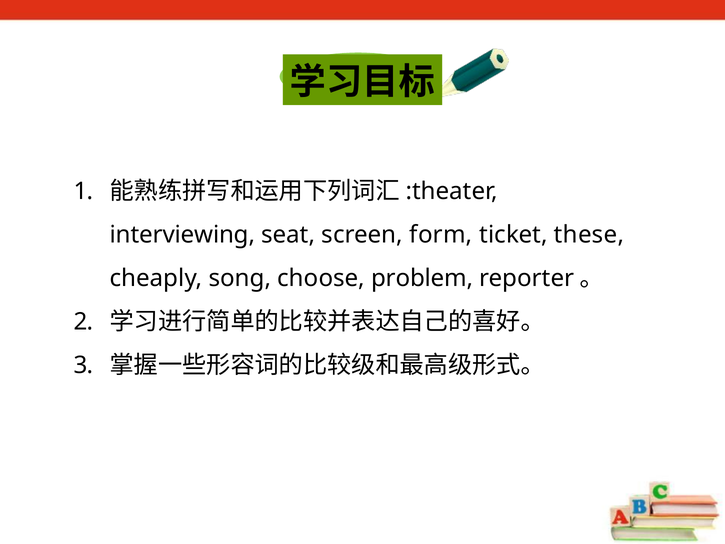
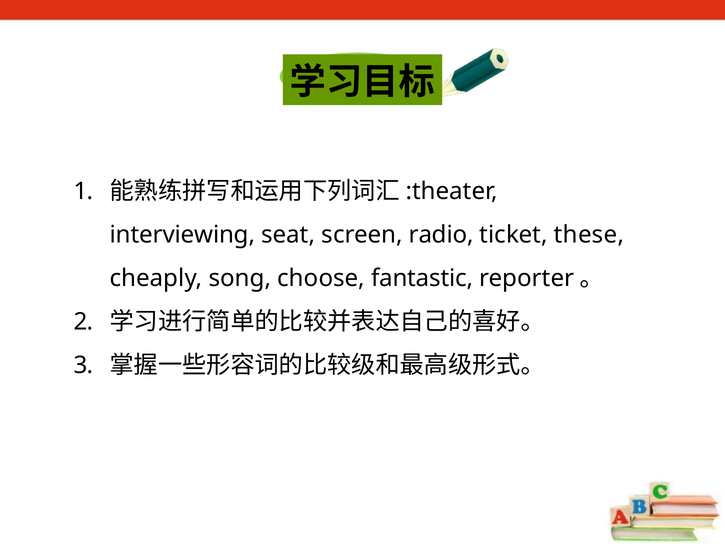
form: form -> radio (441, 235)
problem: problem -> fantastic (422, 278)
